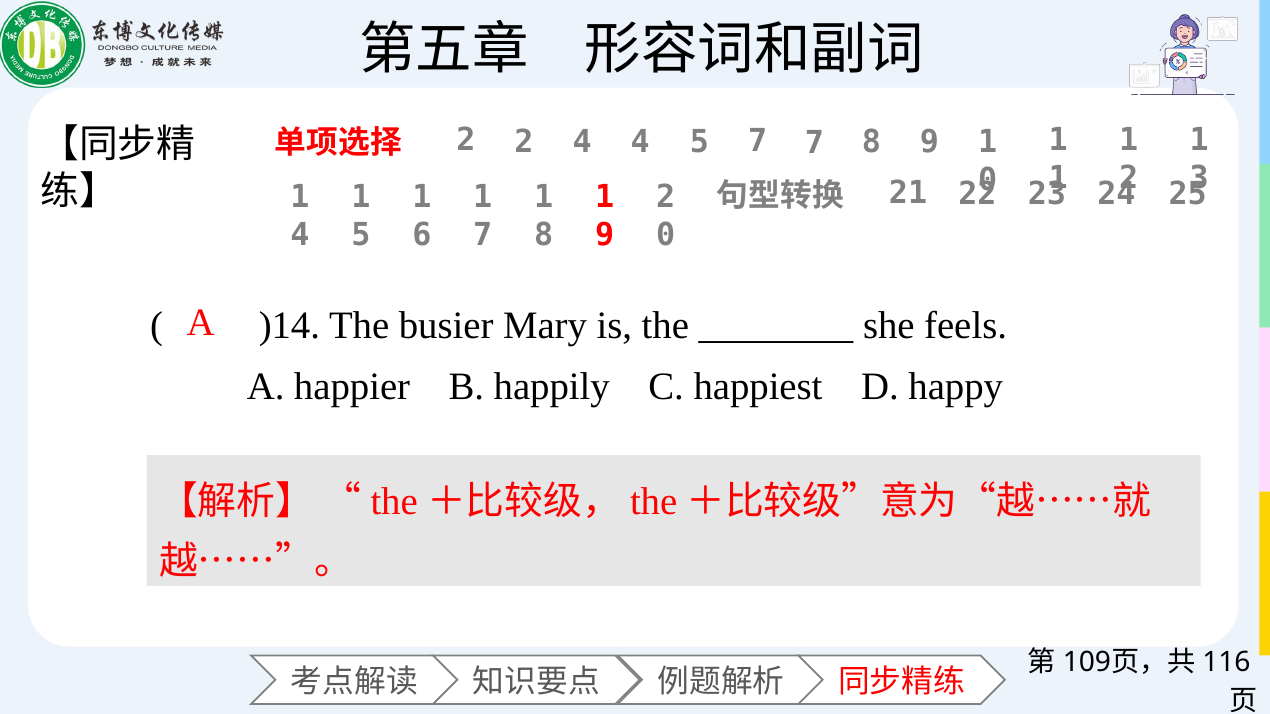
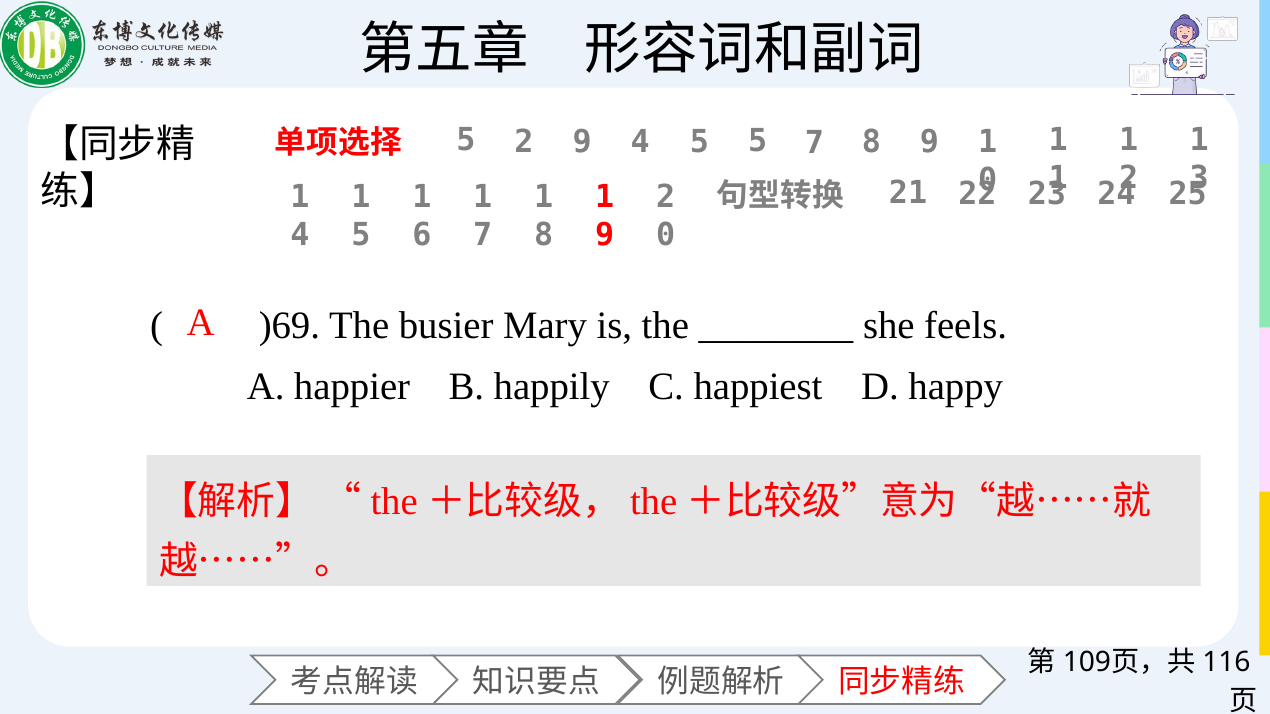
2: 2 -> 5 (466, 140)
2 4: 4 -> 9 (582, 142)
5 7: 7 -> 5 (758, 141)
)14: )14 -> )69 (289, 326)
